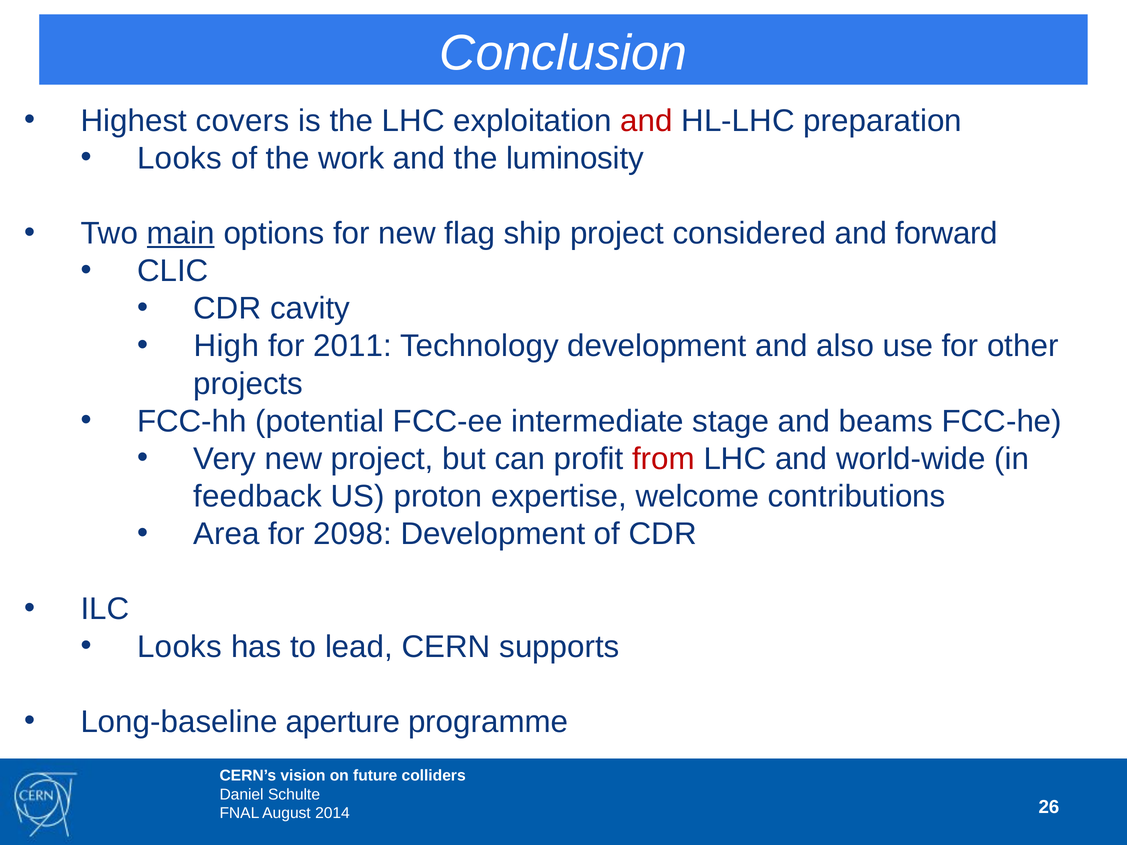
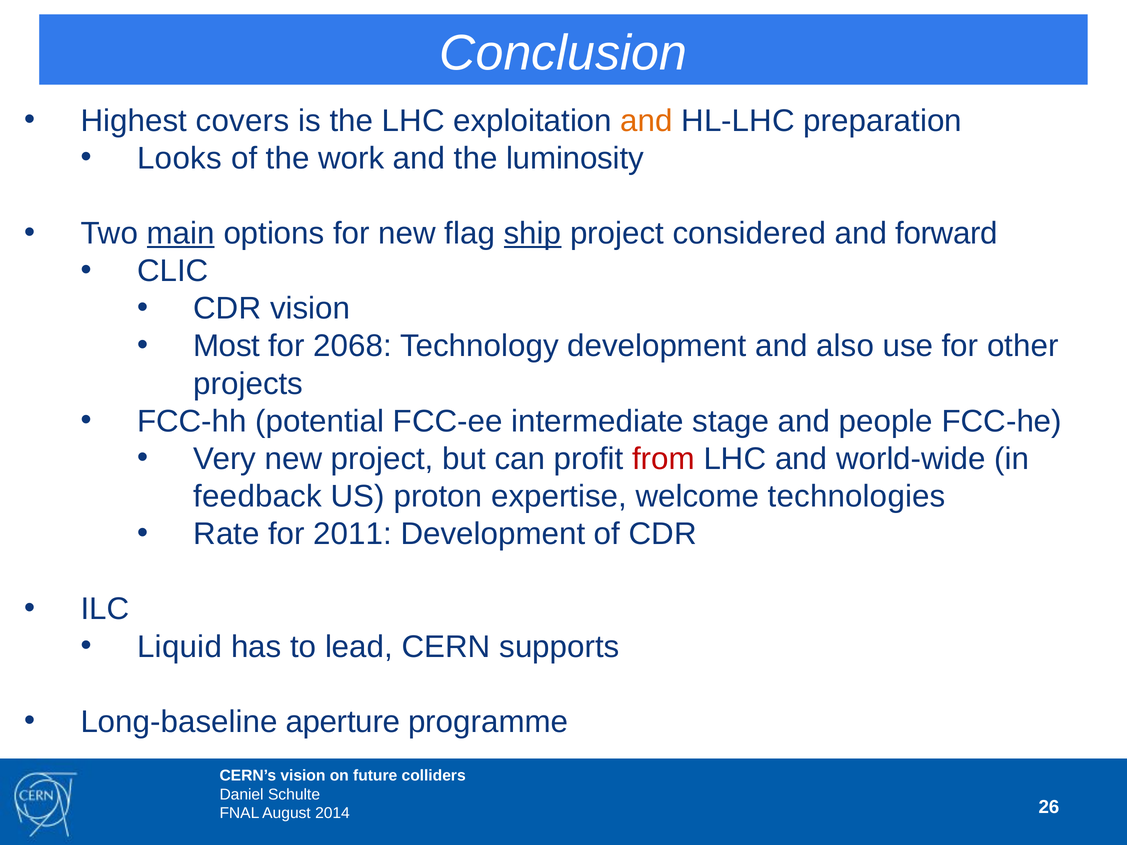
and colour: red -> orange (647, 121)
ship underline: none -> present (533, 234)
CDR cavity: cavity -> vision (310, 309)
High: High -> Most (227, 346)
2011: 2011 -> 2068 (353, 346)
beams: beams -> people (886, 421)
contributions: contributions -> technologies (857, 497)
Area: Area -> Rate (226, 534)
2098: 2098 -> 2011 (353, 534)
Looks: Looks -> Liquid (180, 647)
